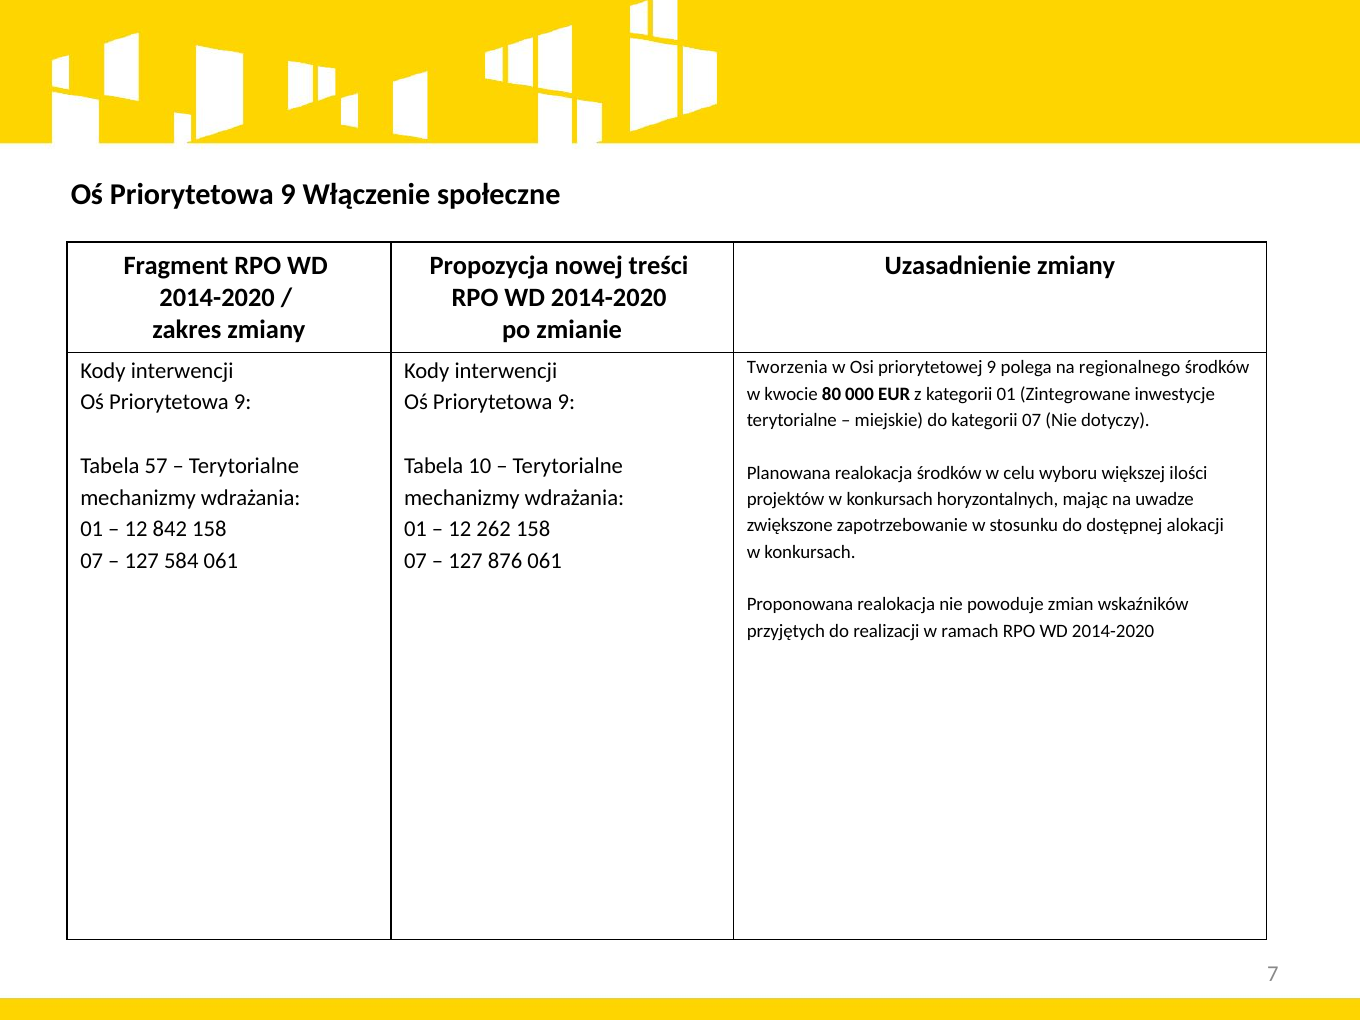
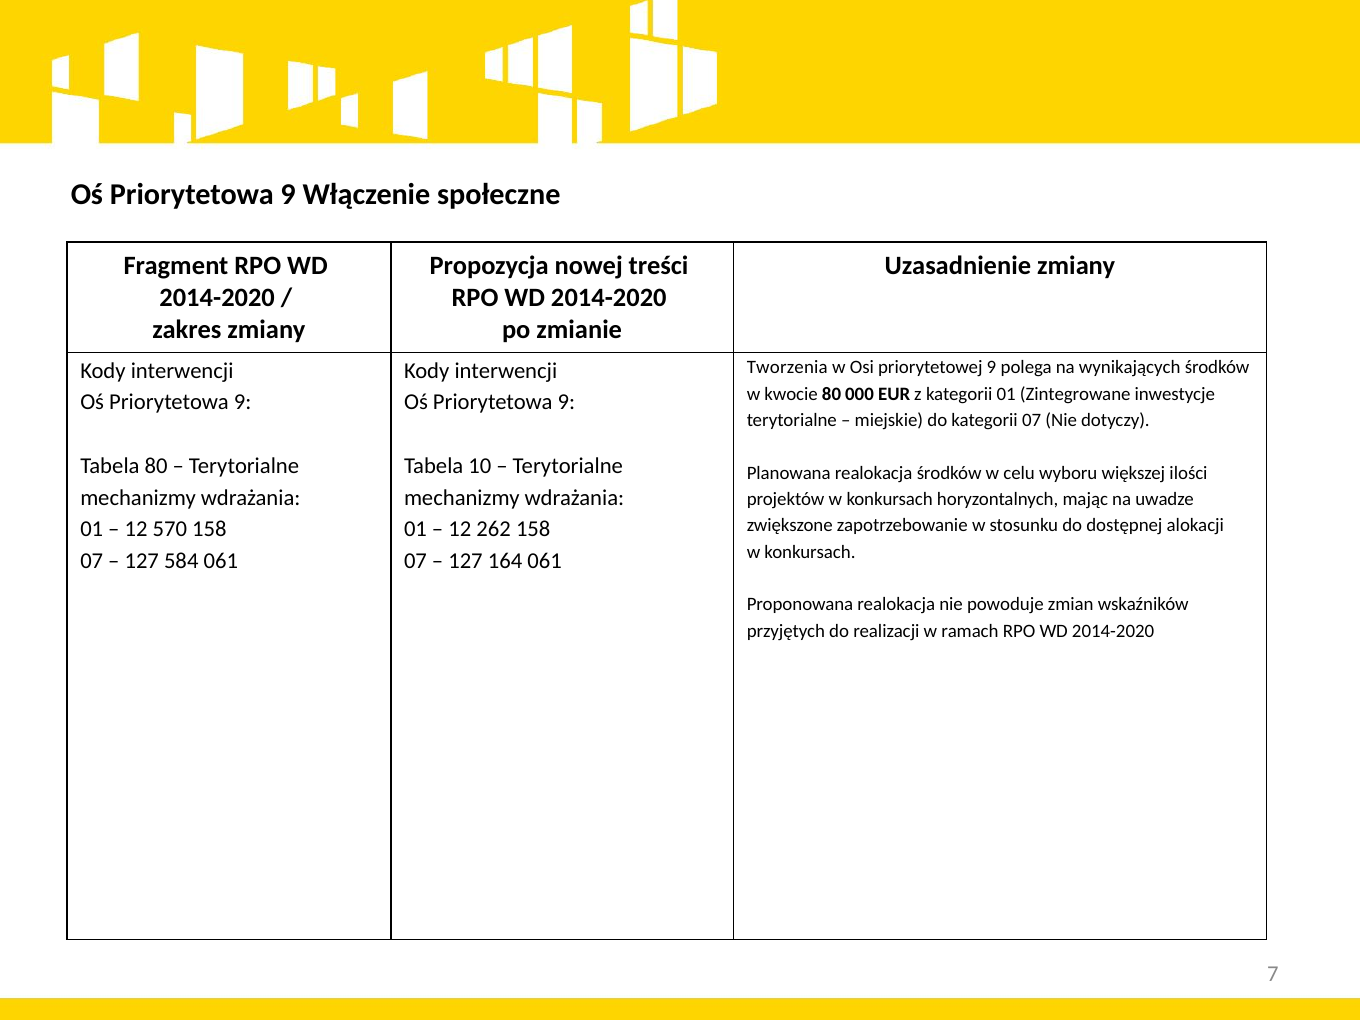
regionalnego: regionalnego -> wynikających (1130, 367)
Tabela 57: 57 -> 80 (156, 466)
842: 842 -> 570 (170, 529)
876: 876 -> 164 (505, 561)
